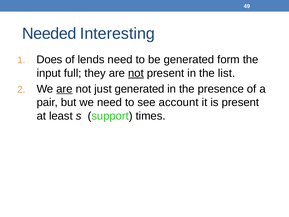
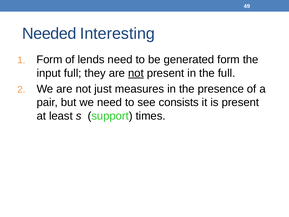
Does: Does -> Form (49, 60)
the list: list -> full (227, 73)
are underline: present -> none (64, 89)
just generated: generated -> measures (139, 89)
account: account -> consists (179, 102)
